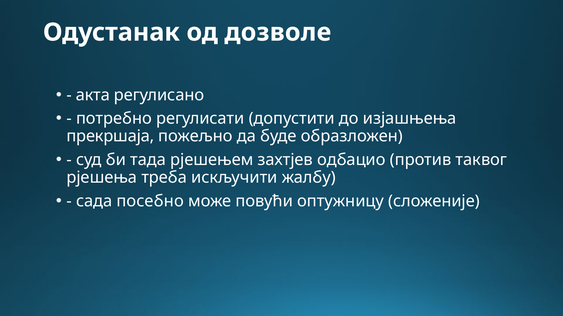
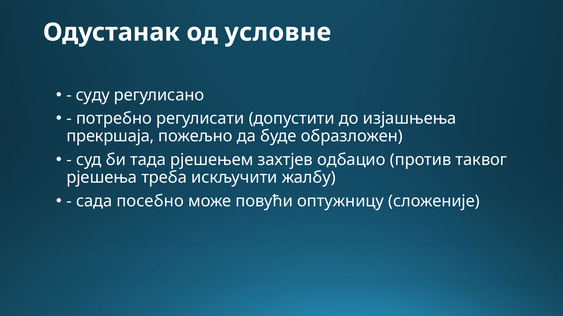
дозволе: дозволе -> условне (278, 32)
акта: акта -> суду (93, 95)
